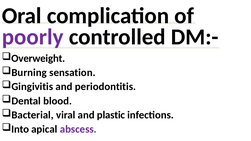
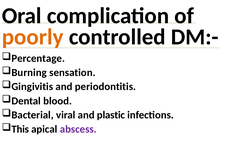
poorly colour: purple -> orange (33, 37)
Overweight: Overweight -> Percentage (38, 58)
Into: Into -> This (20, 129)
